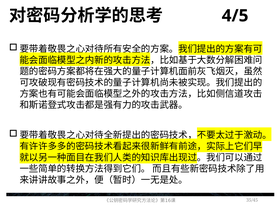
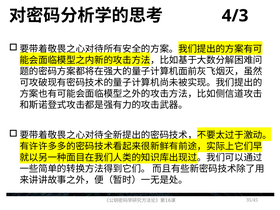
4/5: 4/5 -> 4/3 (235, 16)
